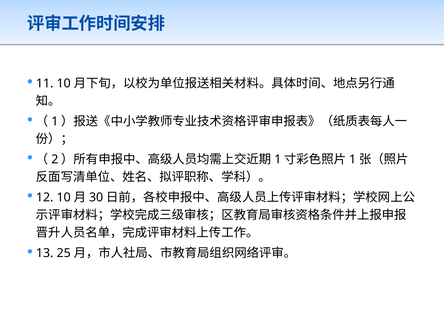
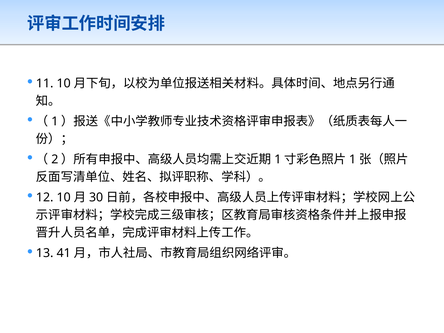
25: 25 -> 41 (64, 253)
